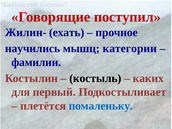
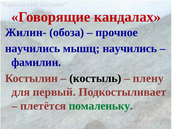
поступил: поступил -> кандалах (127, 17)
ехать: ехать -> обоза (67, 32)
мышц категории: категории -> научились (130, 48)
каких: каких -> плену (148, 78)
помаленьку colour: blue -> green (101, 106)
